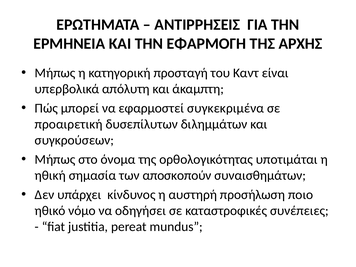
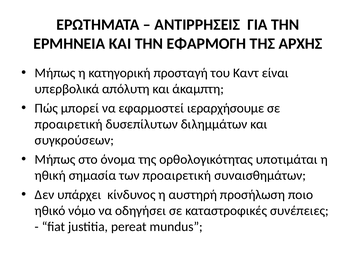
συγκεκριμένα: συγκεκριμένα -> ιεραρχήσουμε (226, 108)
των αποσκοπούν: αποσκοπούν -> προαιρετική (177, 176)
